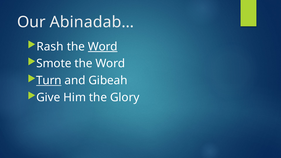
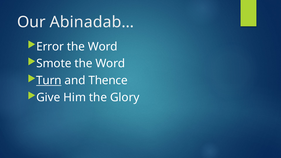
Rash: Rash -> Error (50, 47)
Word underline: present -> none (103, 47)
Gibeah: Gibeah -> Thence (108, 81)
